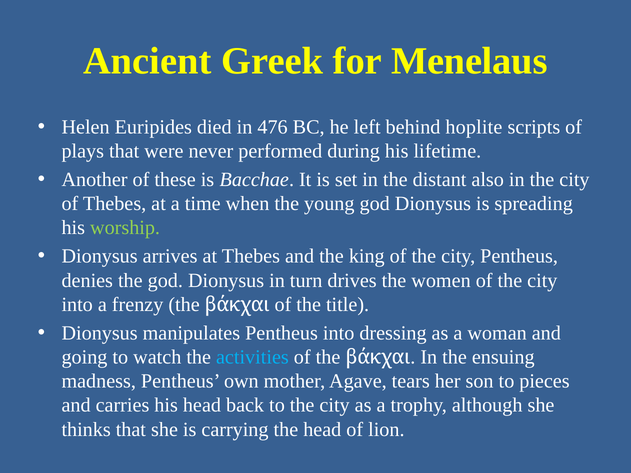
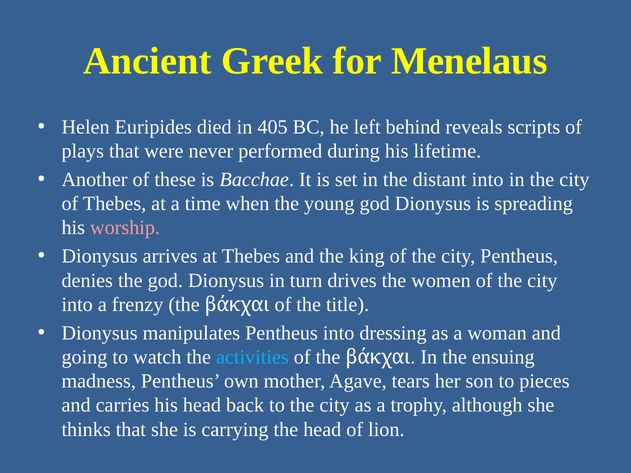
476: 476 -> 405 (273, 127)
hoplite: hoplite -> reveals (474, 127)
distant also: also -> into (488, 180)
worship colour: light green -> pink (125, 228)
